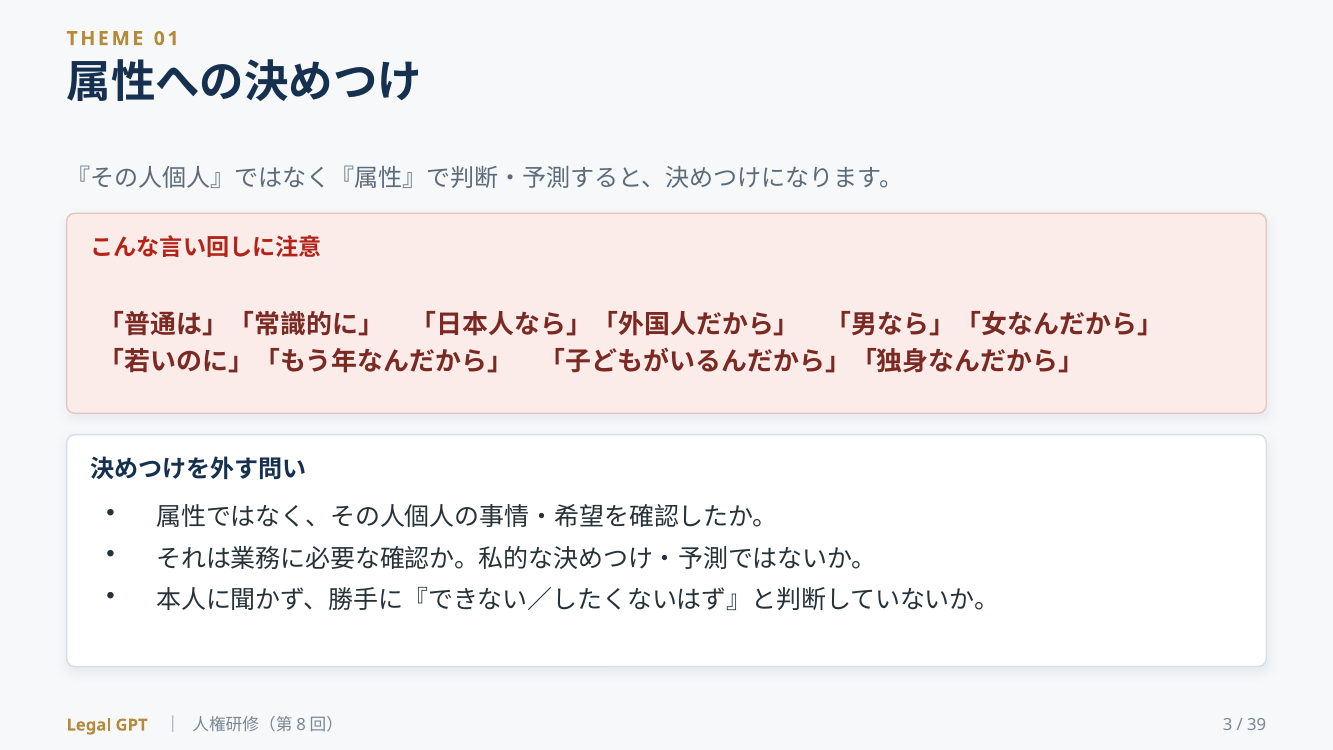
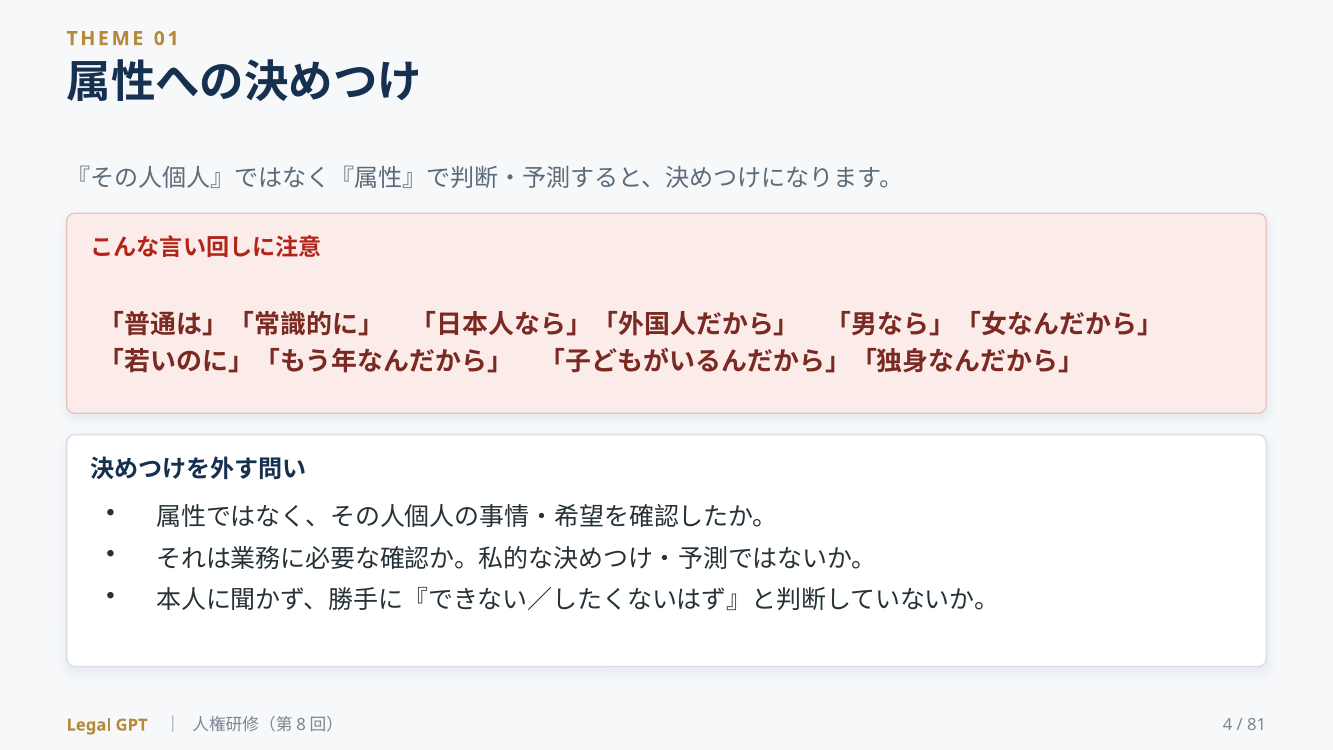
3: 3 -> 4 (1228, 725)
39: 39 -> 81 (1257, 725)
